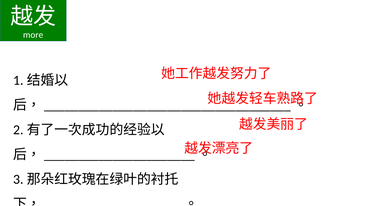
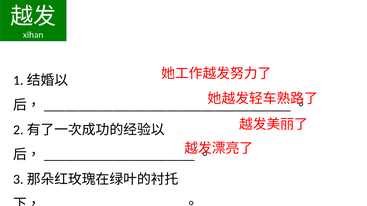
more: more -> xīhan (33, 35)
